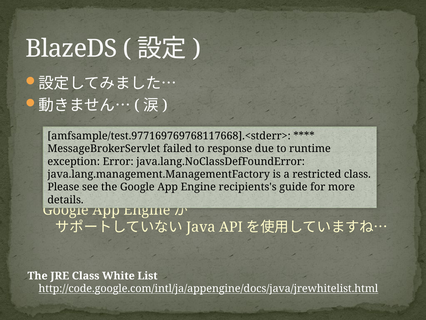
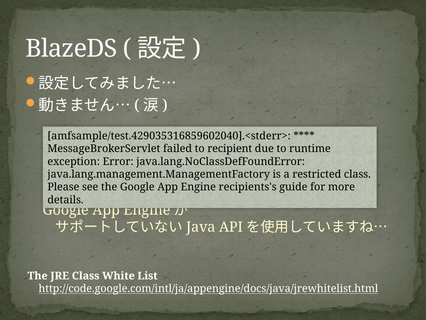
amfsample/test.977169769768117668].<stderr>: amfsample/test.977169769768117668].<stderr> -> amfsample/test.429035316859602040].<stderr> (169, 136)
response: response -> recipient (230, 148)
